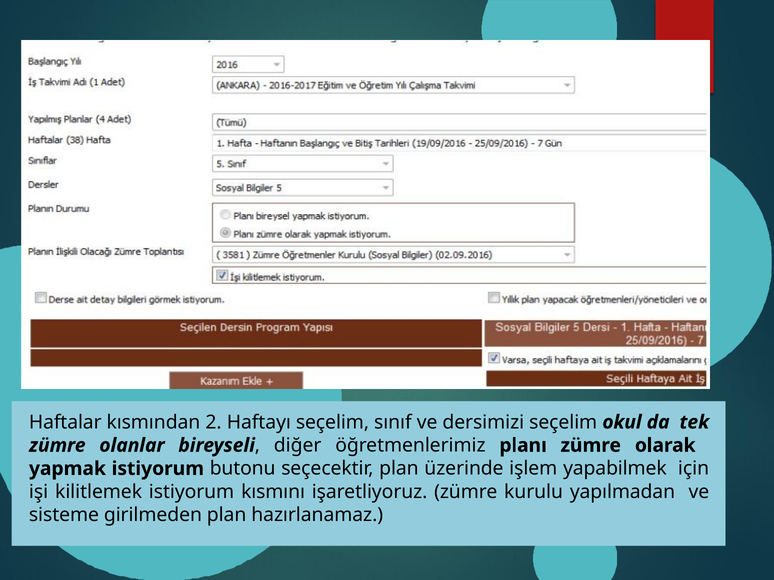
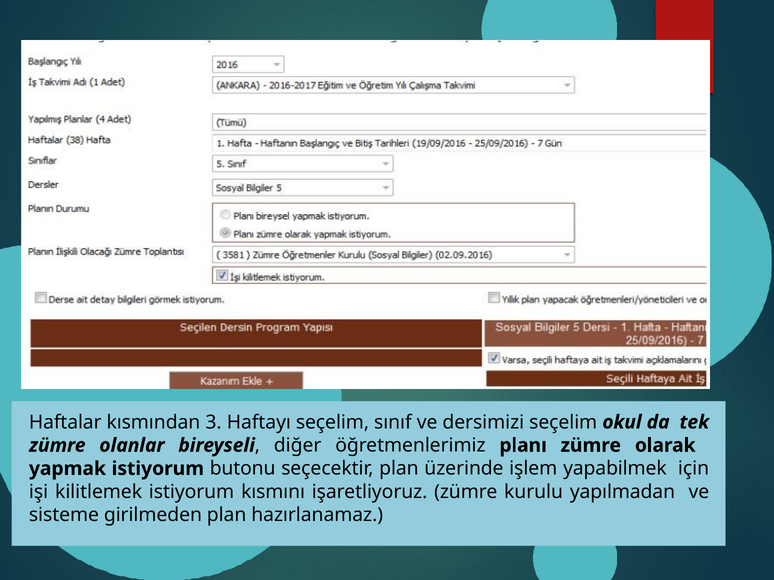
2: 2 -> 3 (214, 423)
